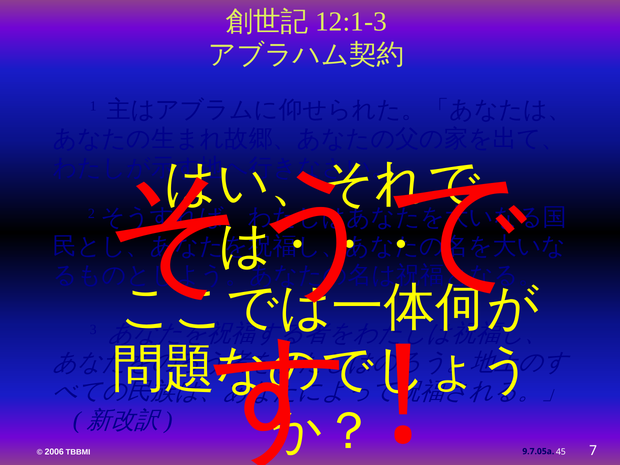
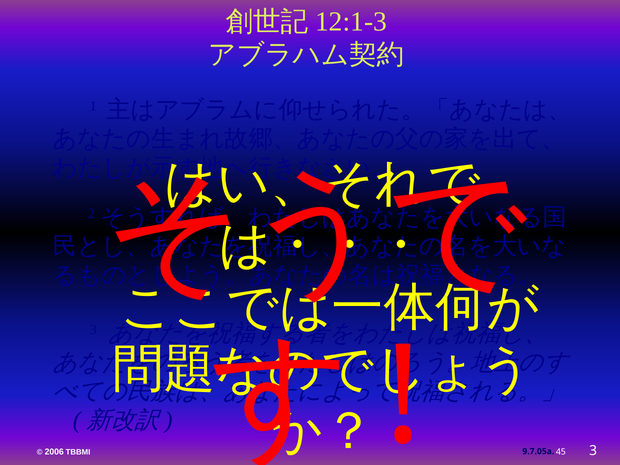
7: 7 -> 3 (593, 451)
